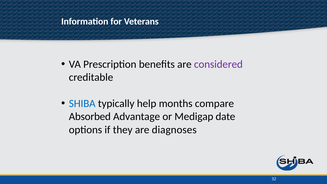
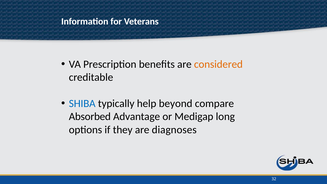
considered colour: purple -> orange (218, 64)
months: months -> beyond (176, 103)
date: date -> long (225, 117)
